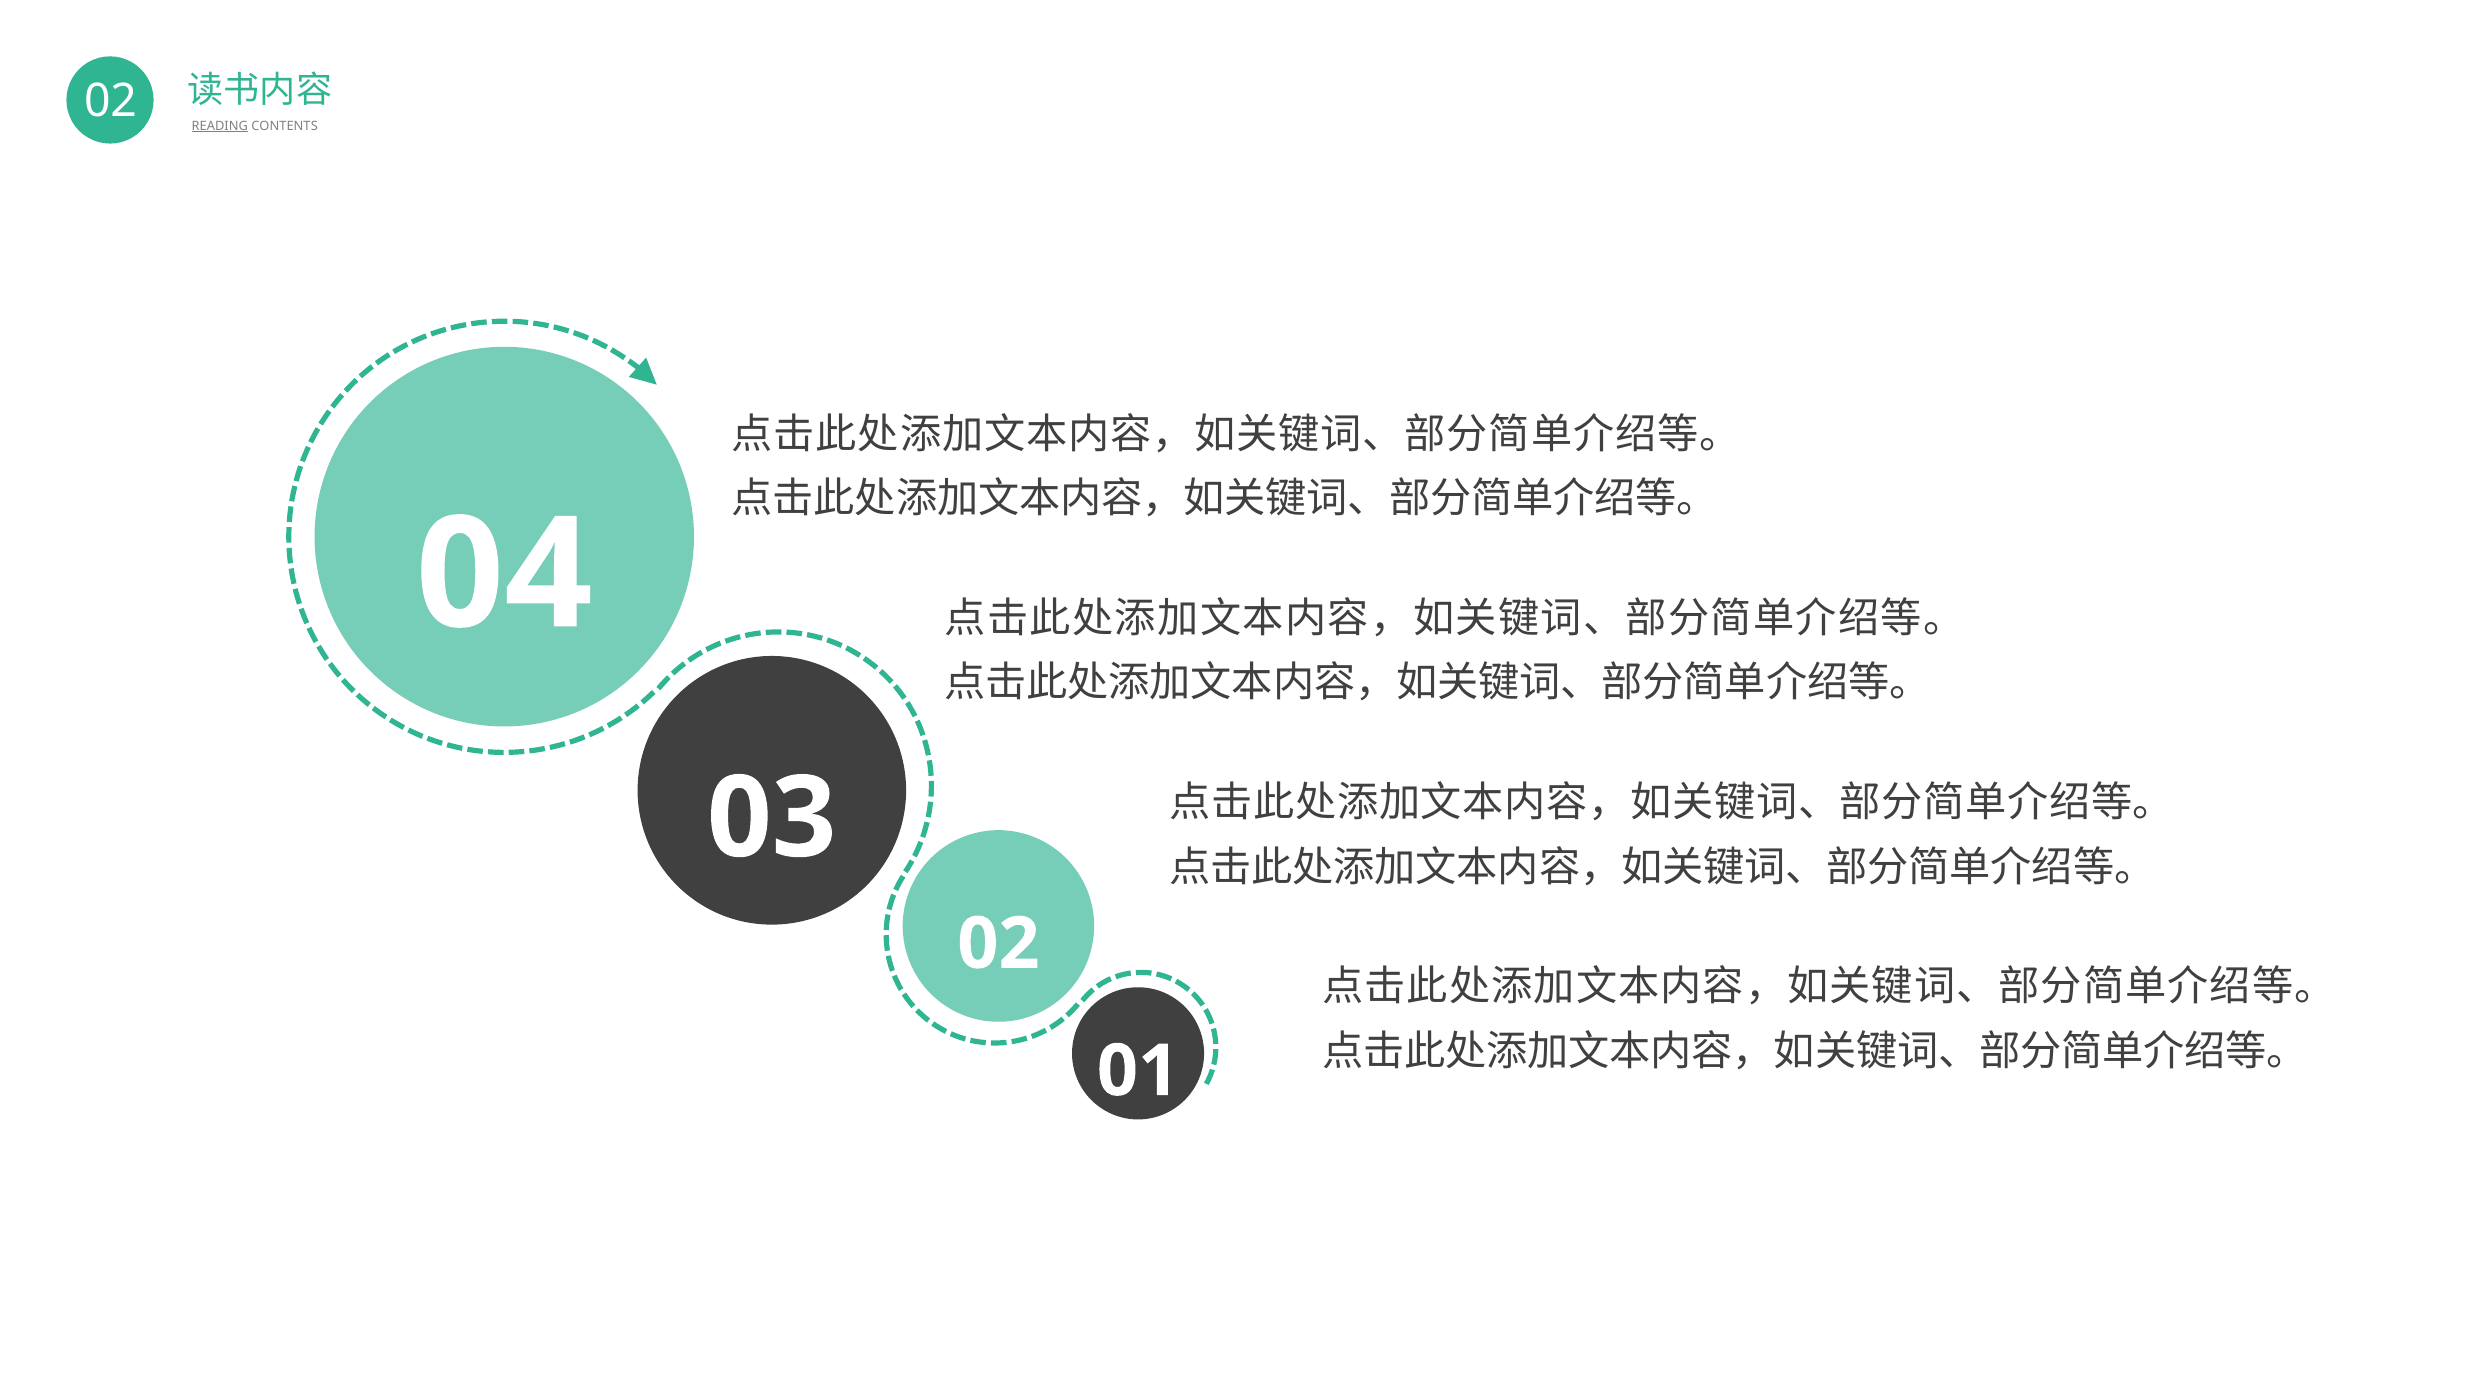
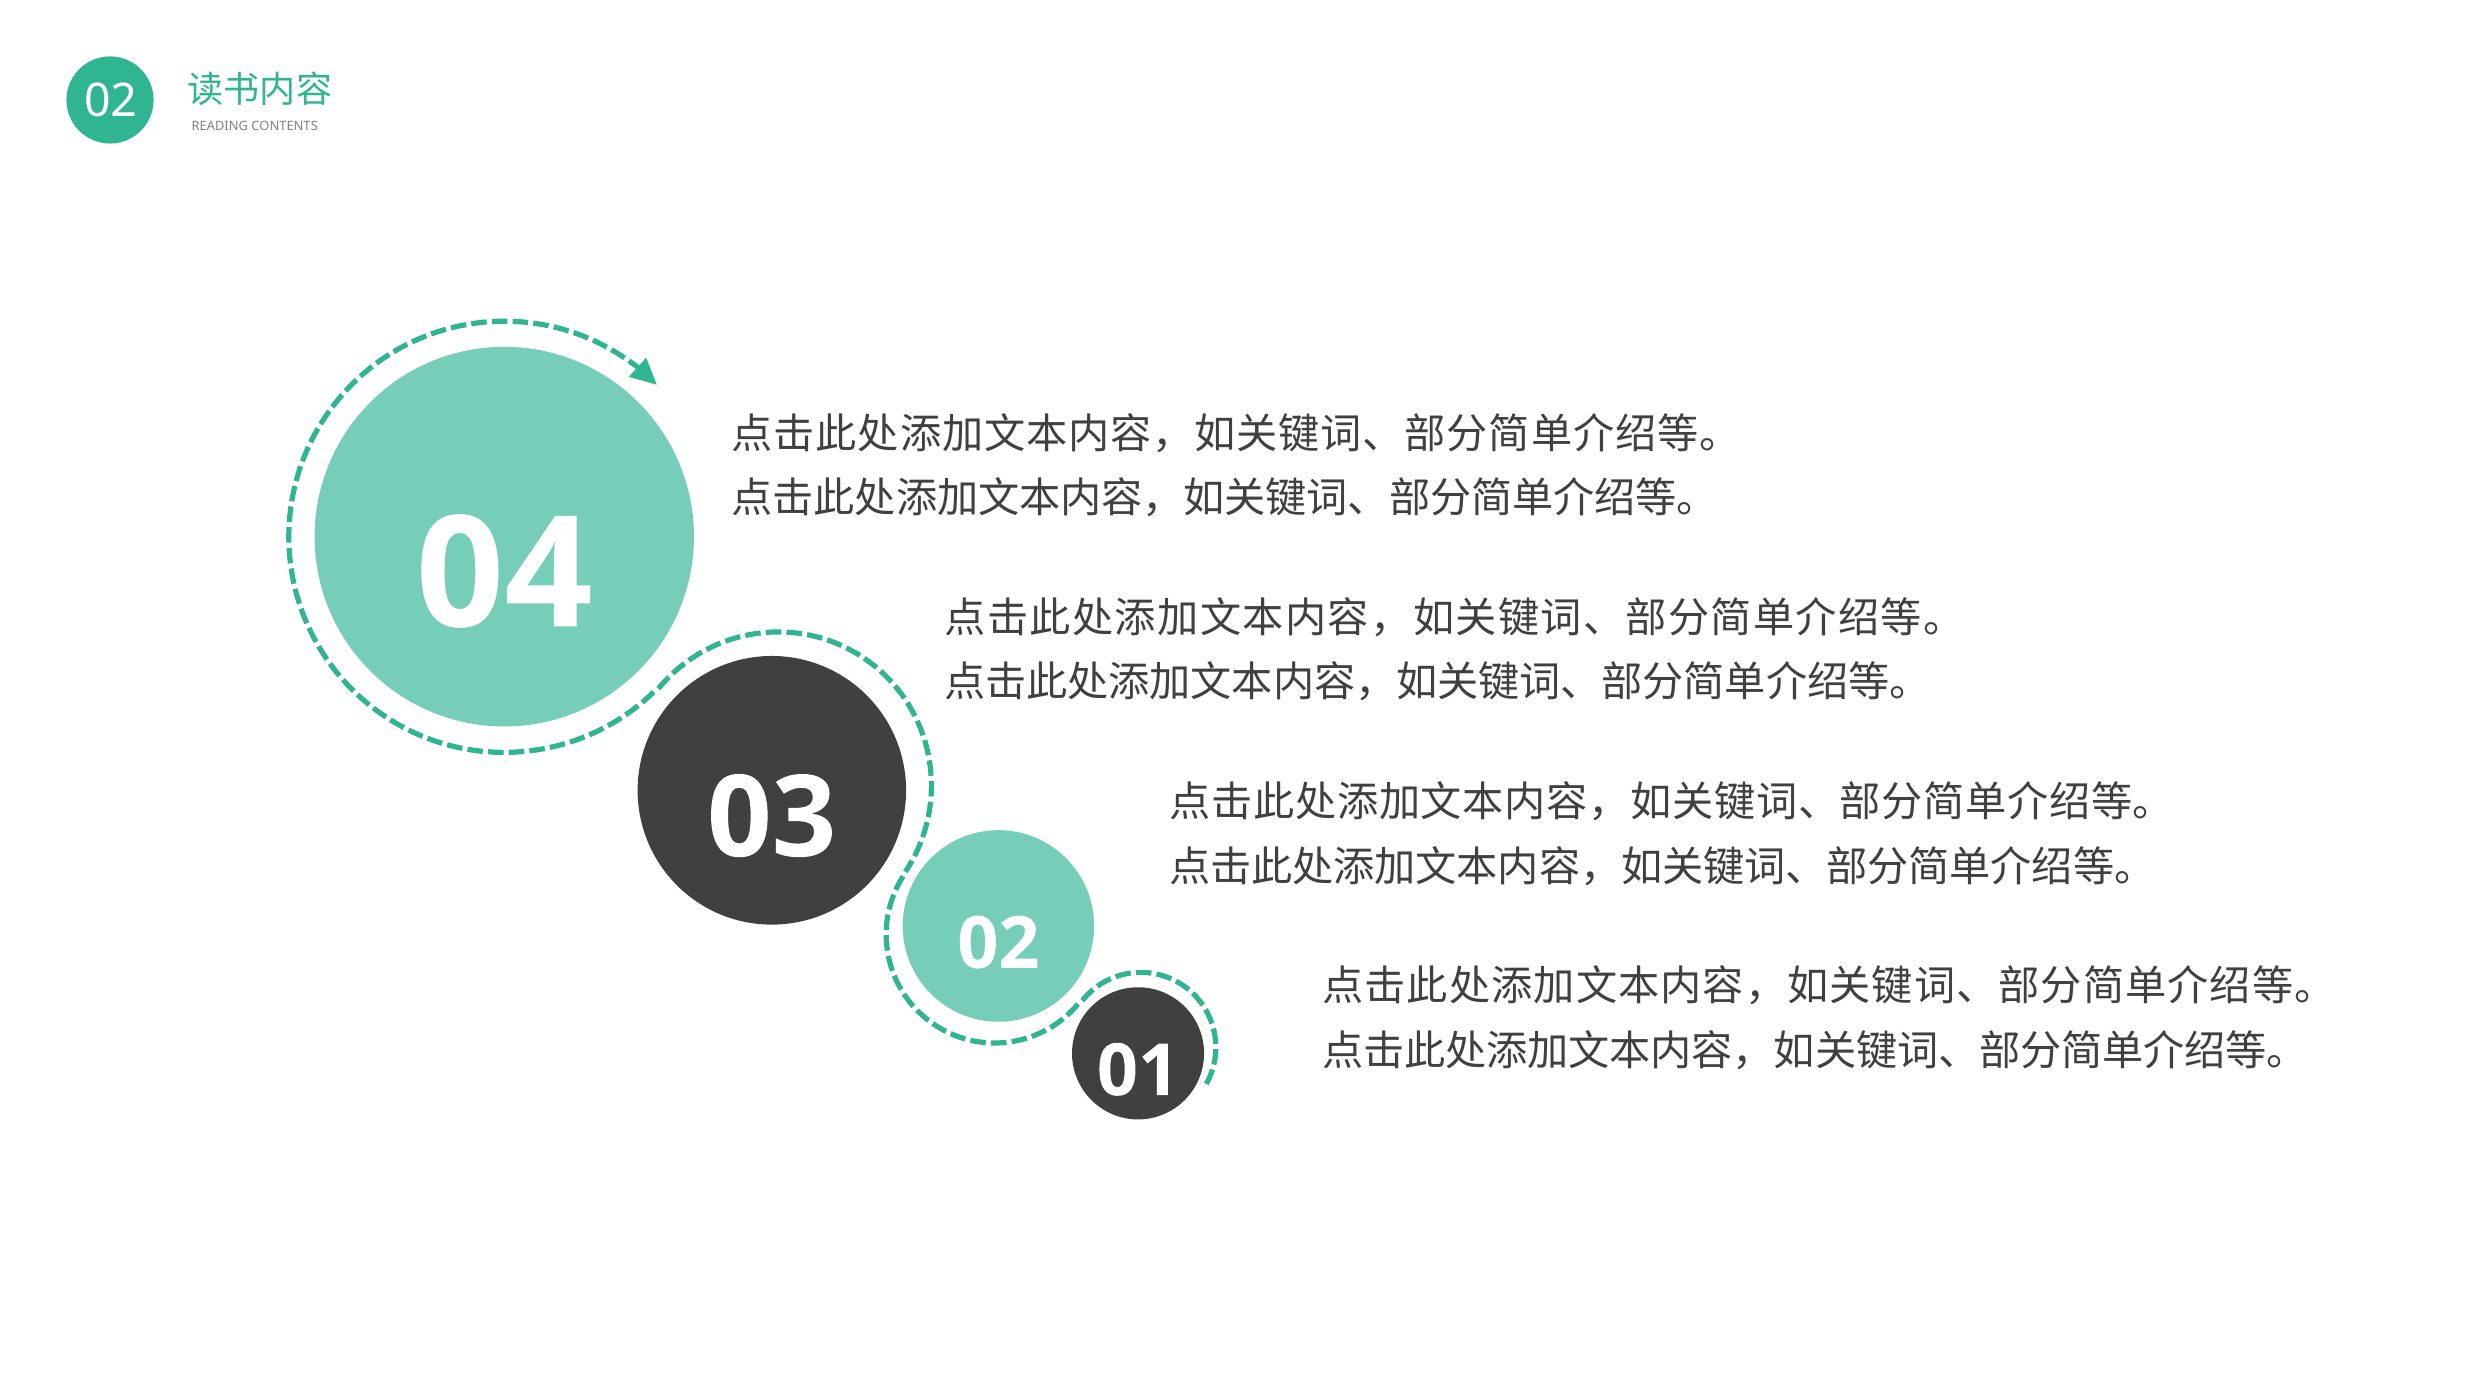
READING underline: present -> none (220, 126)
